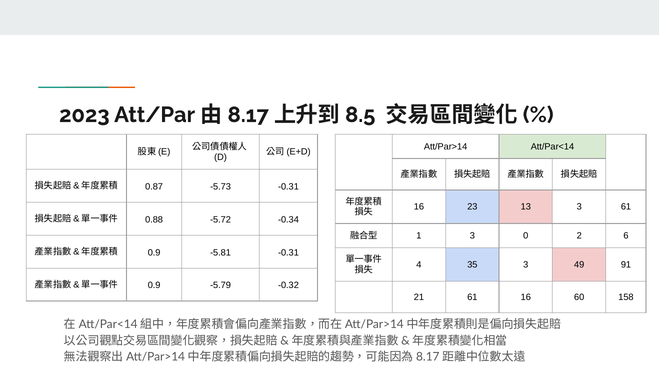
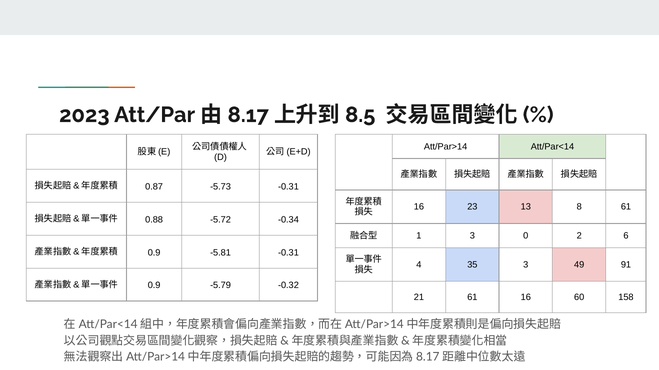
13 3: 3 -> 8 (579, 207)
